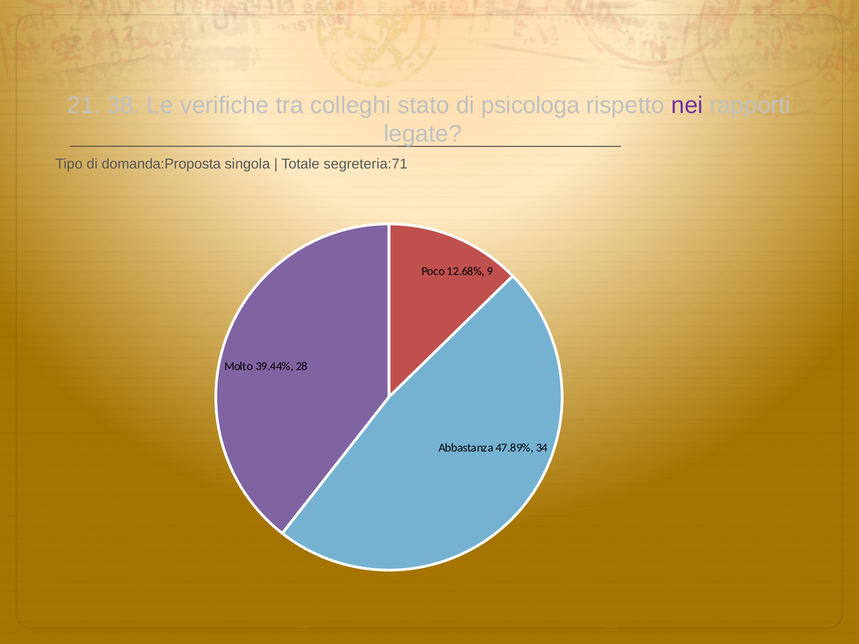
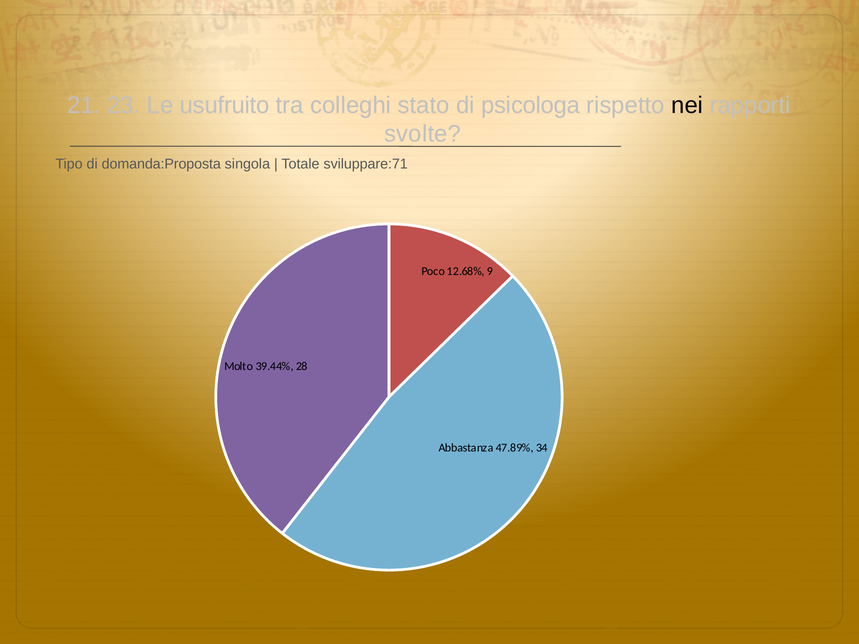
38: 38 -> 23 (124, 105)
verifiche: verifiche -> usufruito (225, 105)
nei colour: purple -> black (687, 105)
legate: legate -> svolte (423, 134)
segreteria:71: segreteria:71 -> sviluppare:71 (366, 164)
